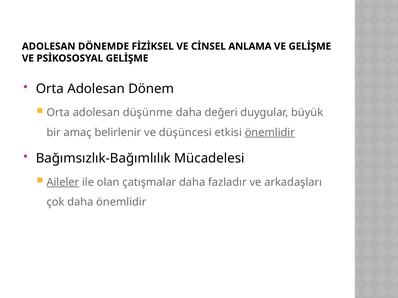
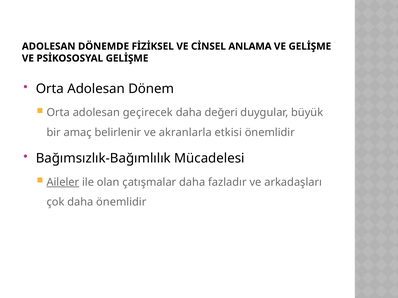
düşünme: düşünme -> geçirecek (148, 113)
düşüncesi: düşüncesi -> akranlarla (185, 133)
önemlidir underline: present -> none (270, 133)
